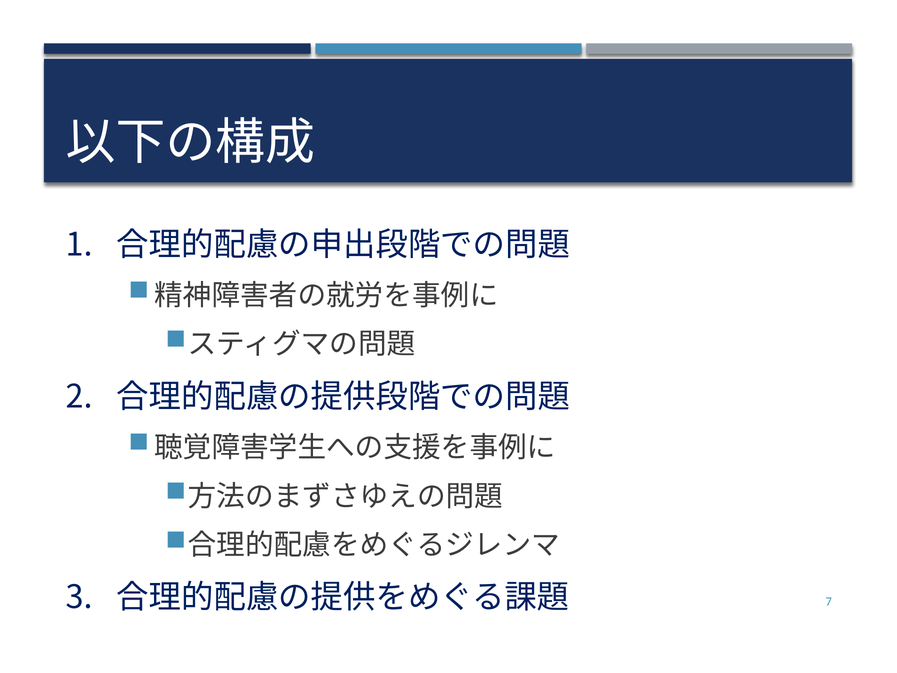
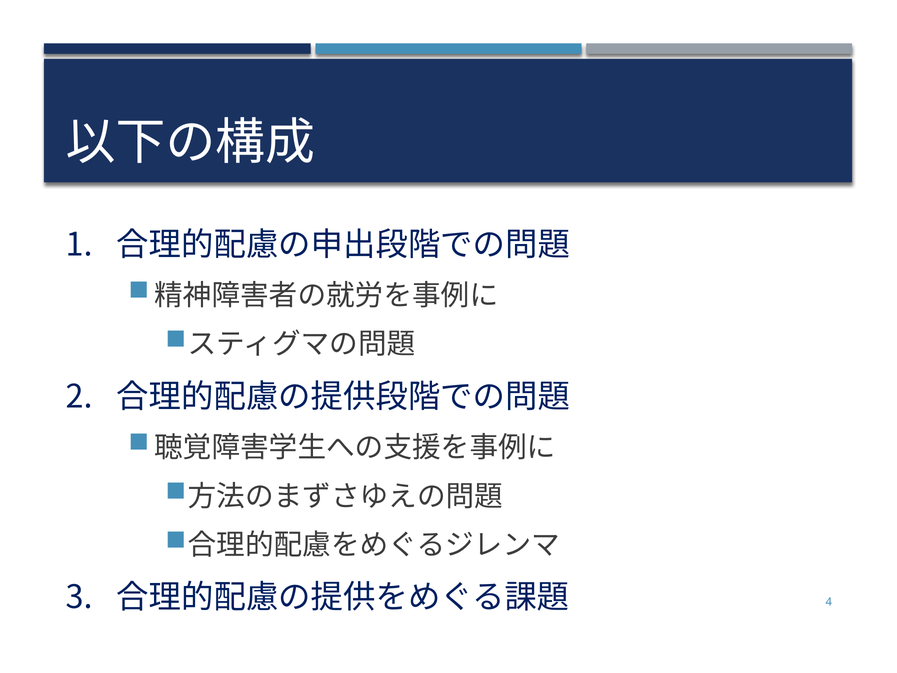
7: 7 -> 4 (829, 602)
